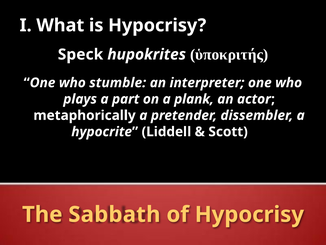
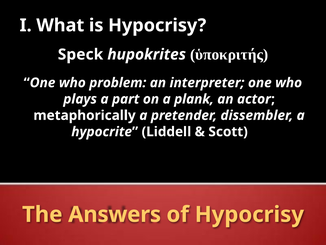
stumble: stumble -> problem (118, 83)
Sabbath: Sabbath -> Answers (115, 214)
